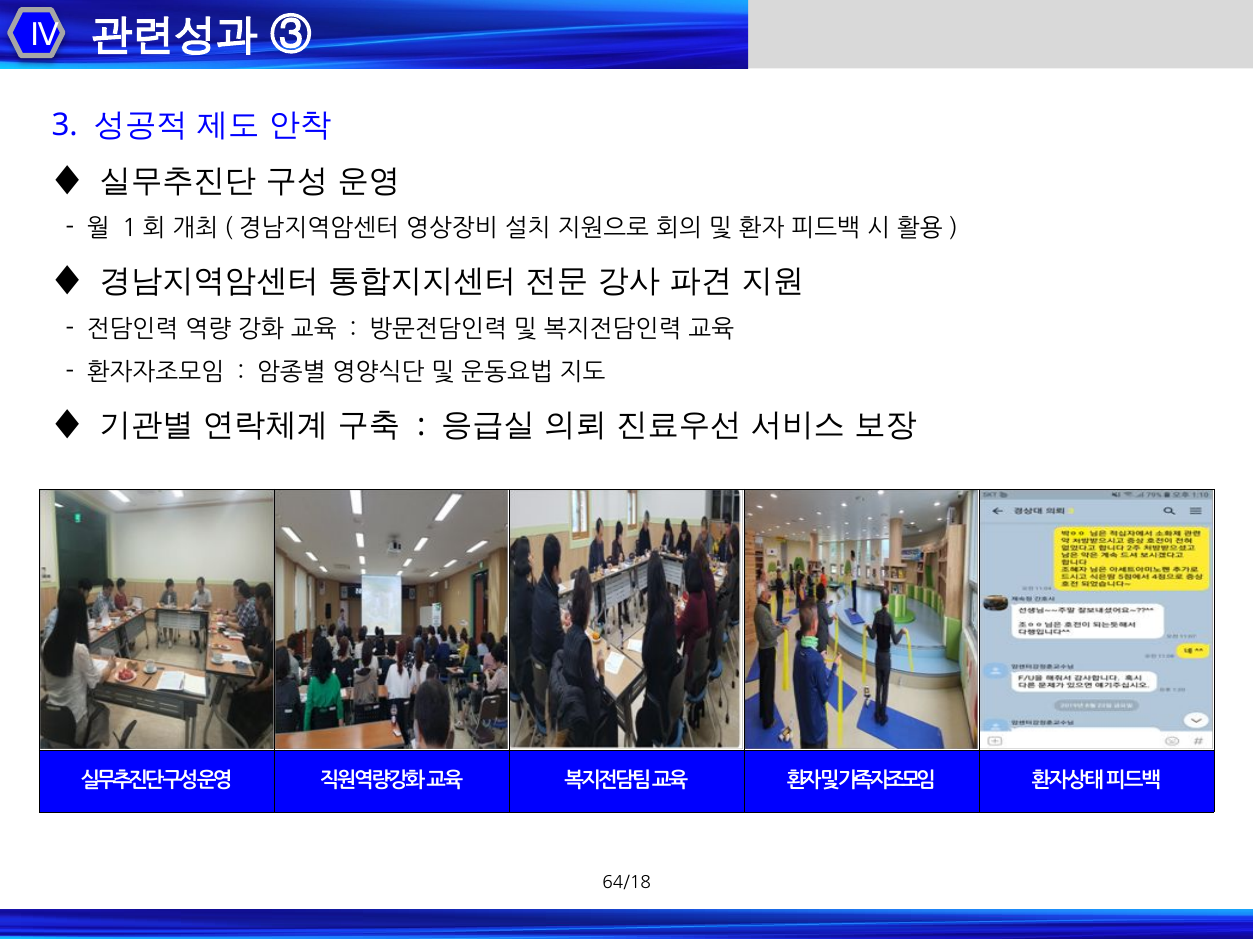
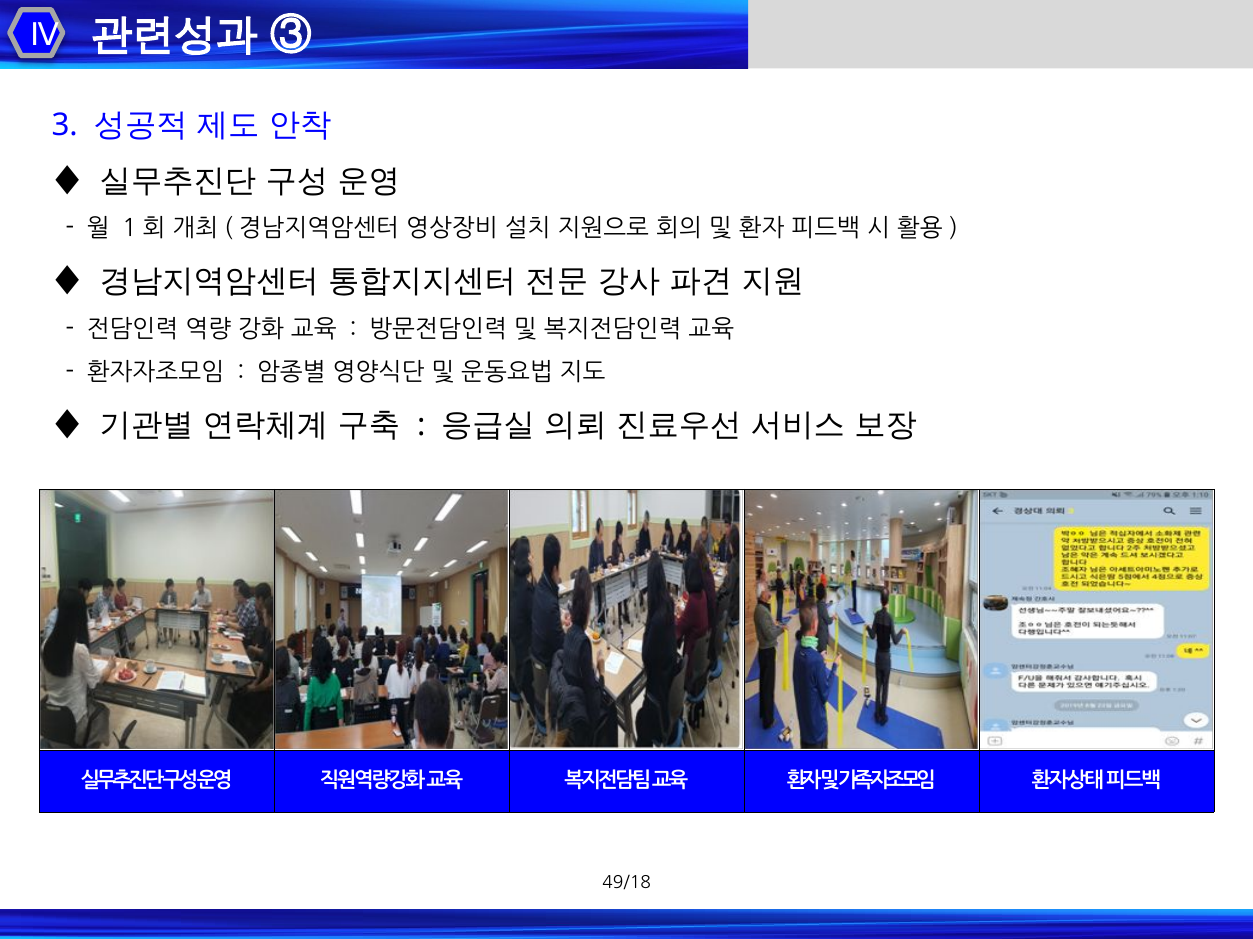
64/18: 64/18 -> 49/18 (627, 883)
